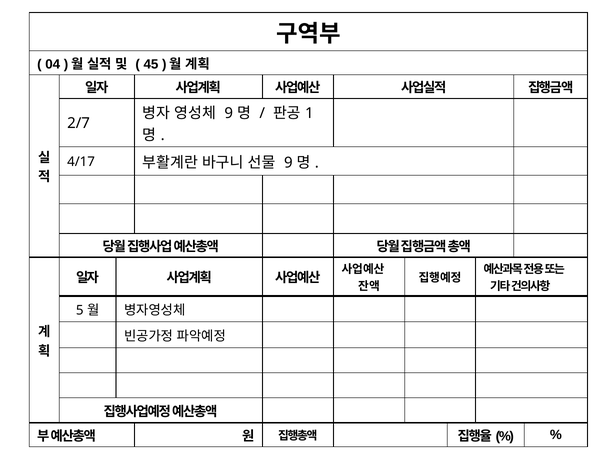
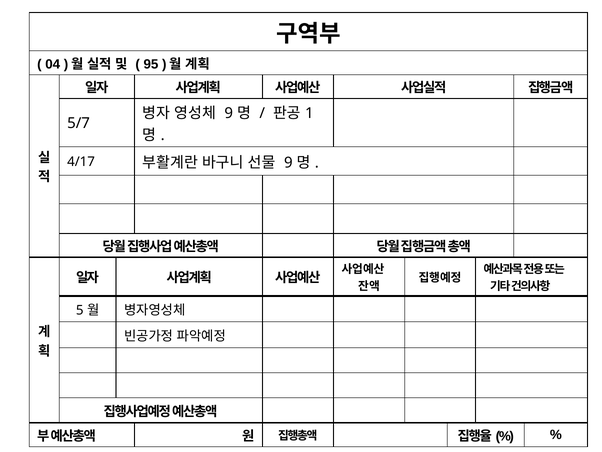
45: 45 -> 95 (151, 64)
2/7: 2/7 -> 5/7 (79, 123)
